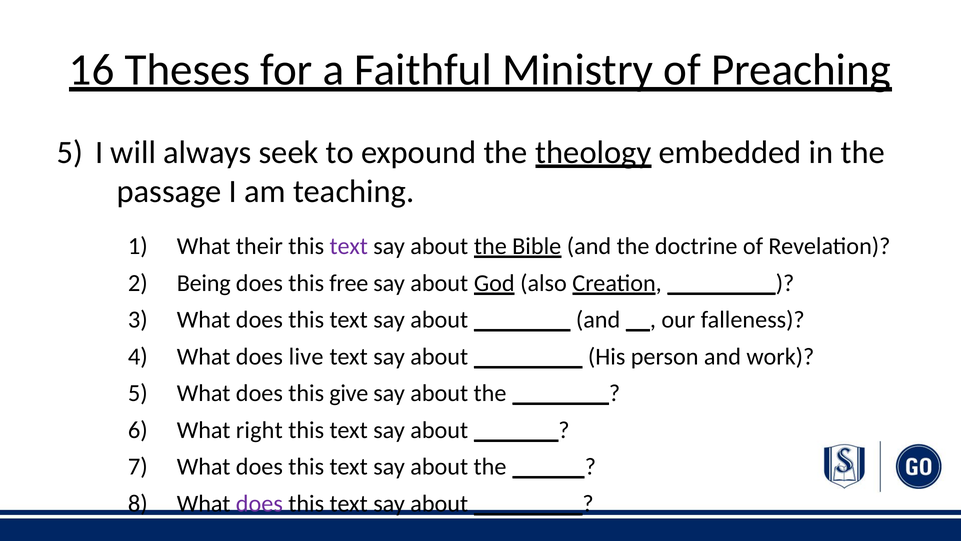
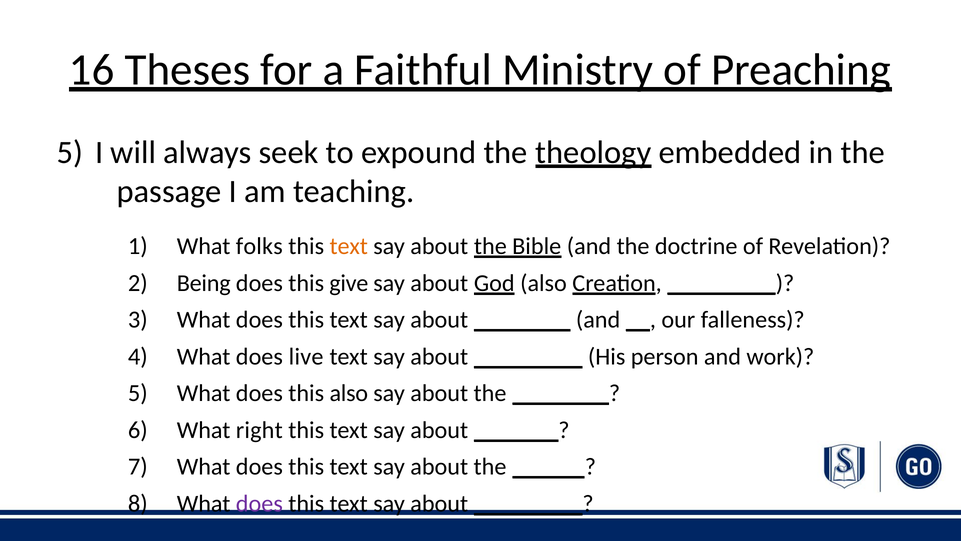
their: their -> folks (259, 246)
text colour: purple -> orange (349, 246)
free: free -> give (349, 283)
this give: give -> also (349, 393)
